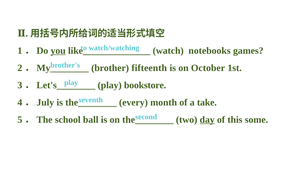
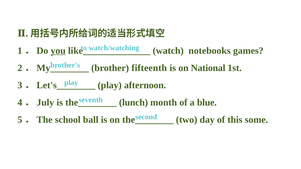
October: October -> National (208, 68)
bookstore: bookstore -> afternoon (145, 85)
every: every -> lunch (134, 103)
take: take -> blue (207, 103)
day underline: present -> none (207, 120)
